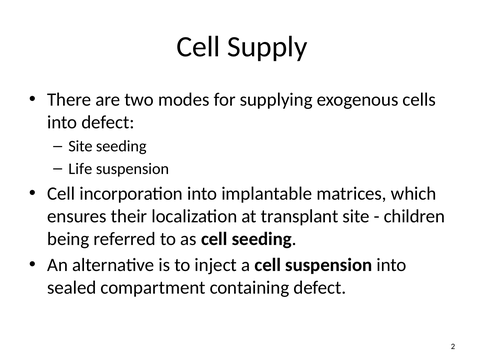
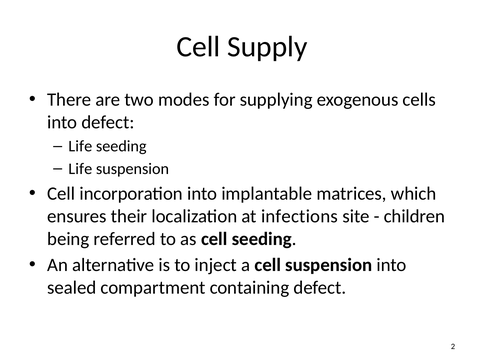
Site: Site -> Life (80, 146)
transplant: transplant -> infections (299, 216)
